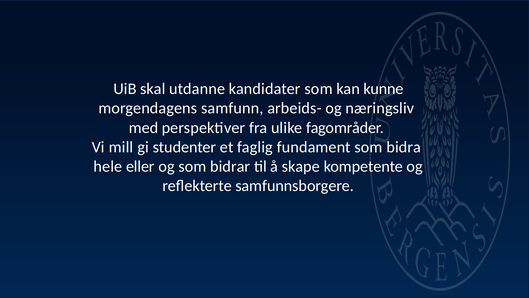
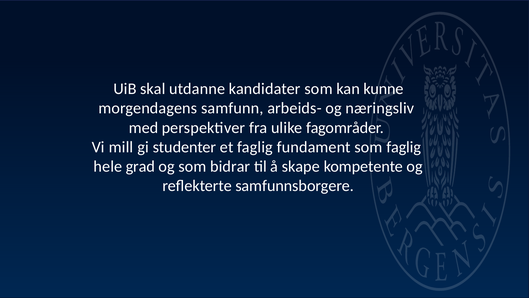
som bidra: bidra -> faglig (404, 147)
eller: eller -> grad (140, 166)
